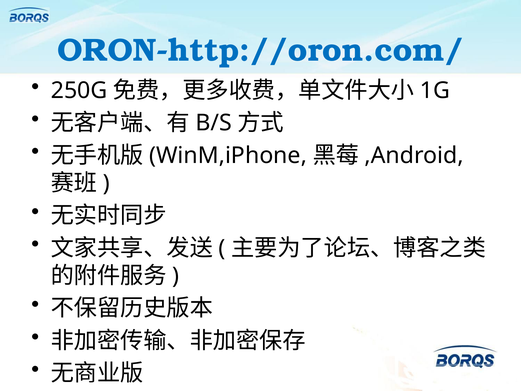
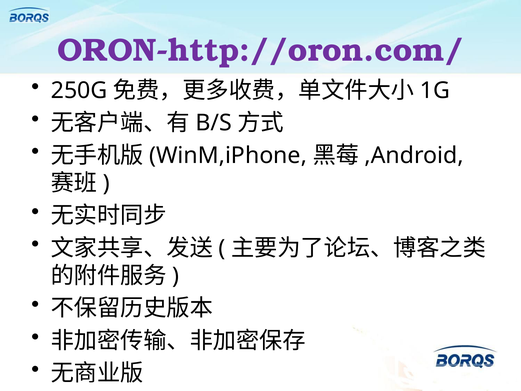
ORON-http://oron.com/ colour: blue -> purple (260, 50)
